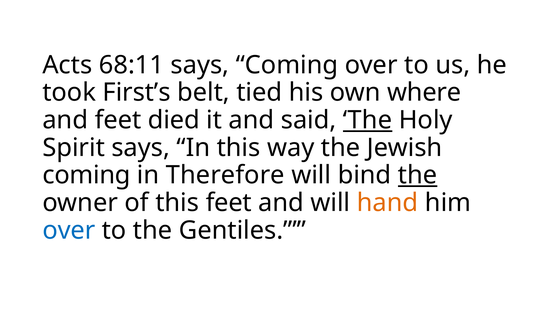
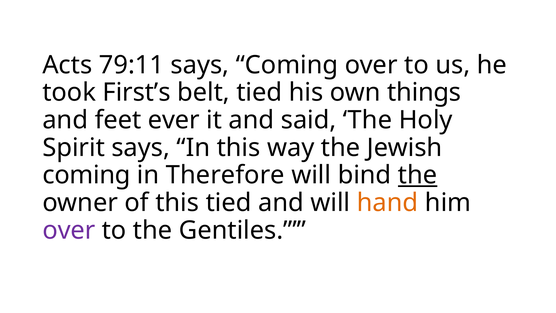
68:11: 68:11 -> 79:11 (131, 65)
where: where -> things (424, 93)
died: died -> ever (174, 120)
The underline: present -> none (368, 120)
this feet: feet -> tied (229, 203)
over colour: blue -> purple (69, 230)
